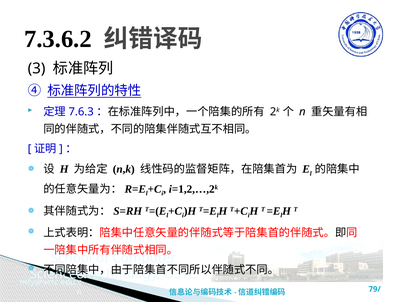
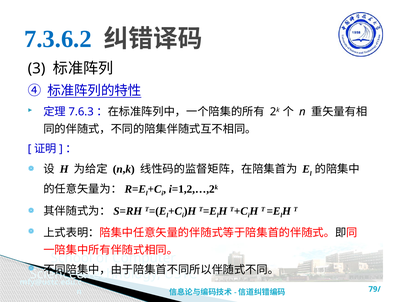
7.3.6.2 colour: black -> blue (58, 39)
